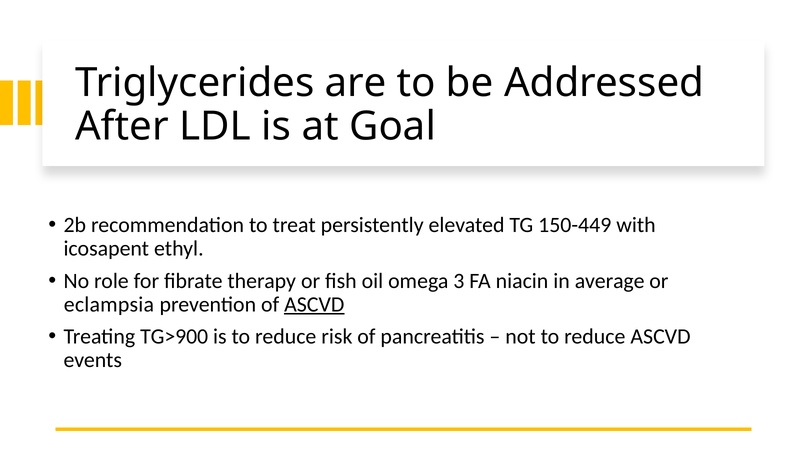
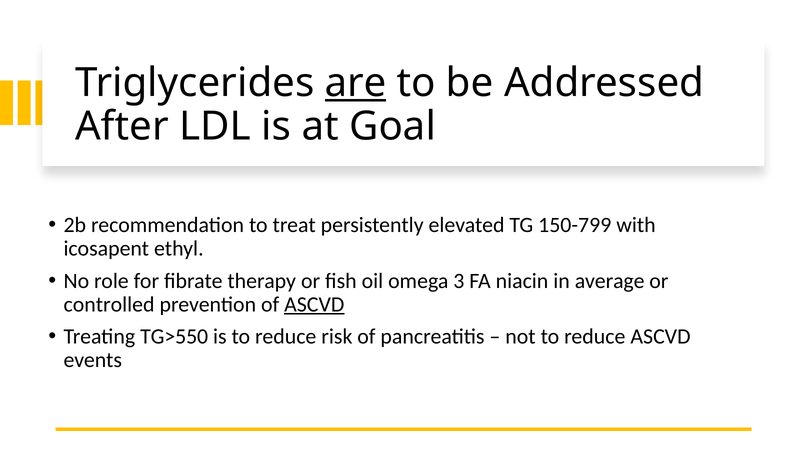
are underline: none -> present (356, 83)
150-449: 150-449 -> 150-799 (575, 225)
eclampsia: eclampsia -> controlled (109, 304)
TG>900: TG>900 -> TG>550 (174, 337)
